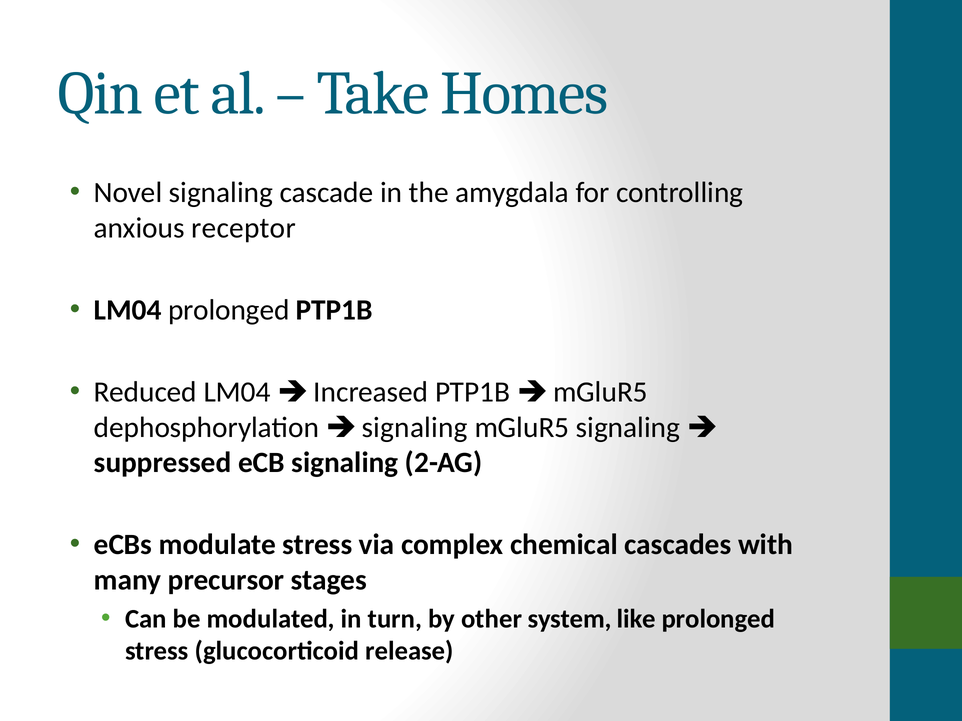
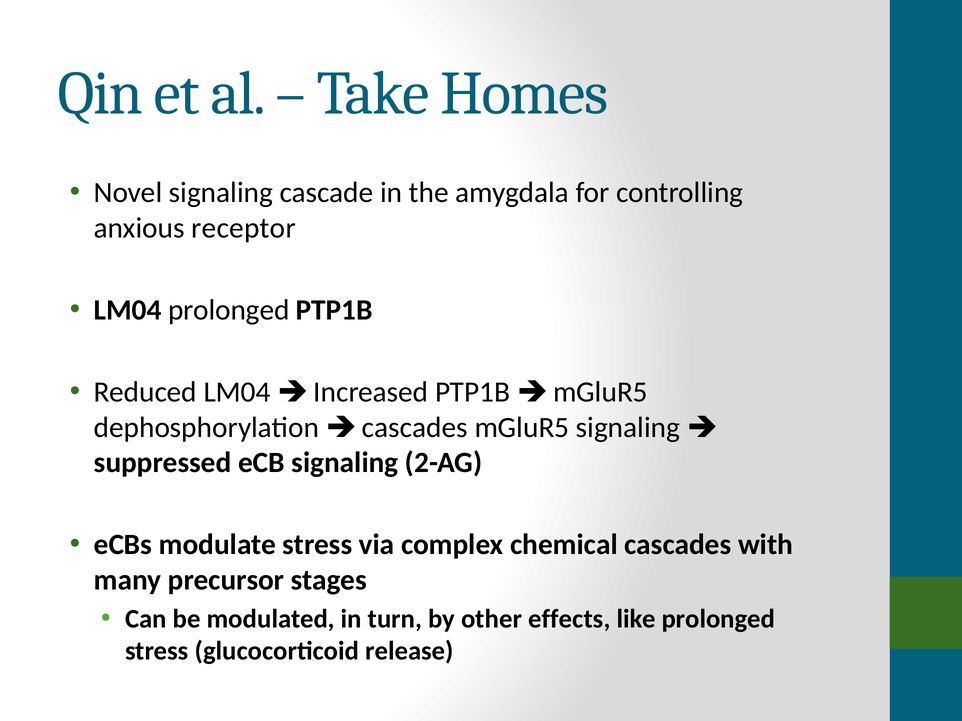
signaling: signaling -> cascades (415, 428)
system: system -> effects (569, 619)
